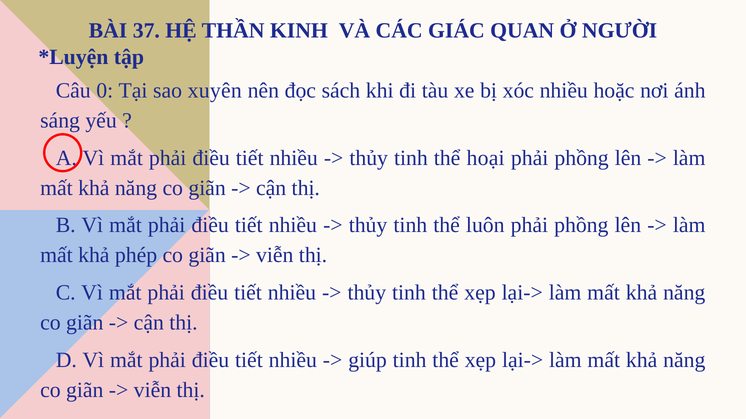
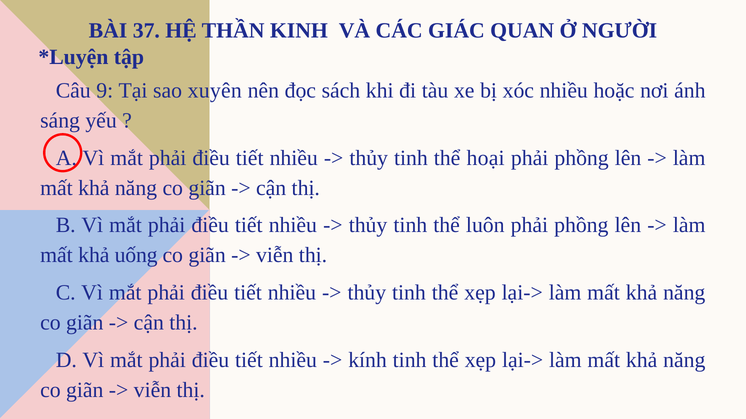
0: 0 -> 9 (105, 91)
phép: phép -> uống (136, 256)
giúp: giúp -> kính (368, 361)
